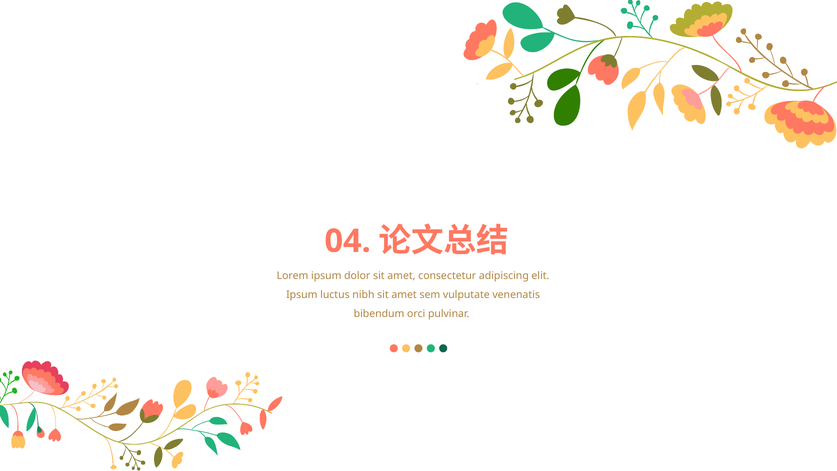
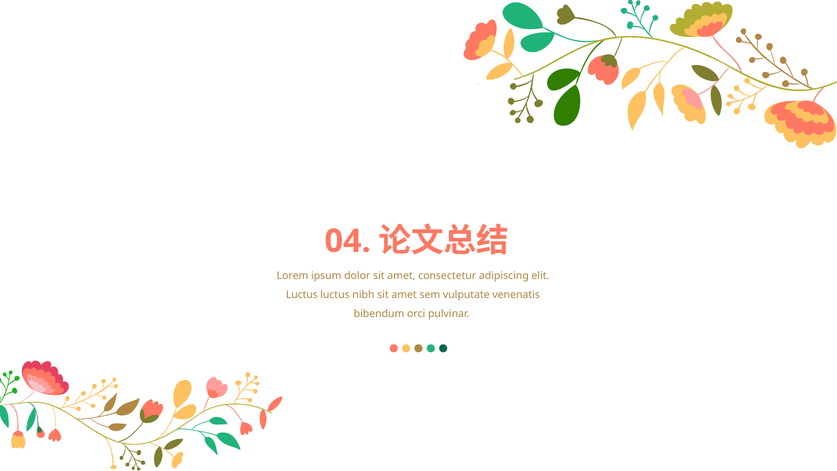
Ipsum: Ipsum -> Luctus (302, 295)
